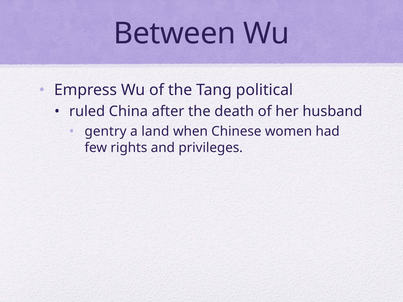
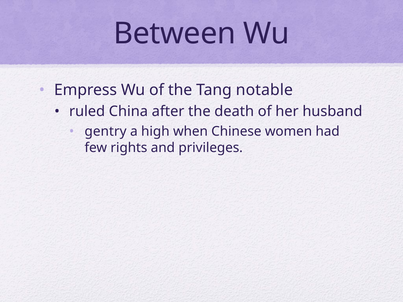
political: political -> notable (264, 90)
land: land -> high (155, 132)
